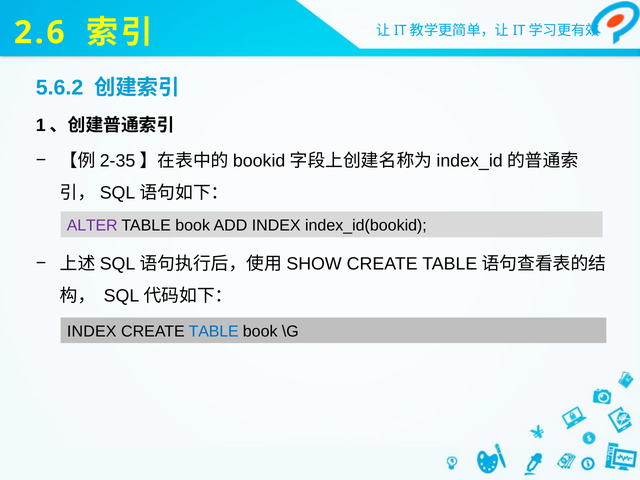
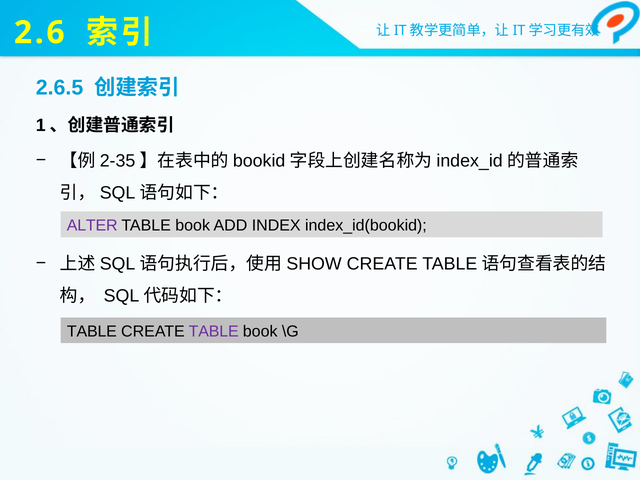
5.6.2: 5.6.2 -> 2.6.5 (60, 88)
INDEX: INDEX -> TABLE (92, 331)
TABLE colour: blue -> purple (214, 331)
